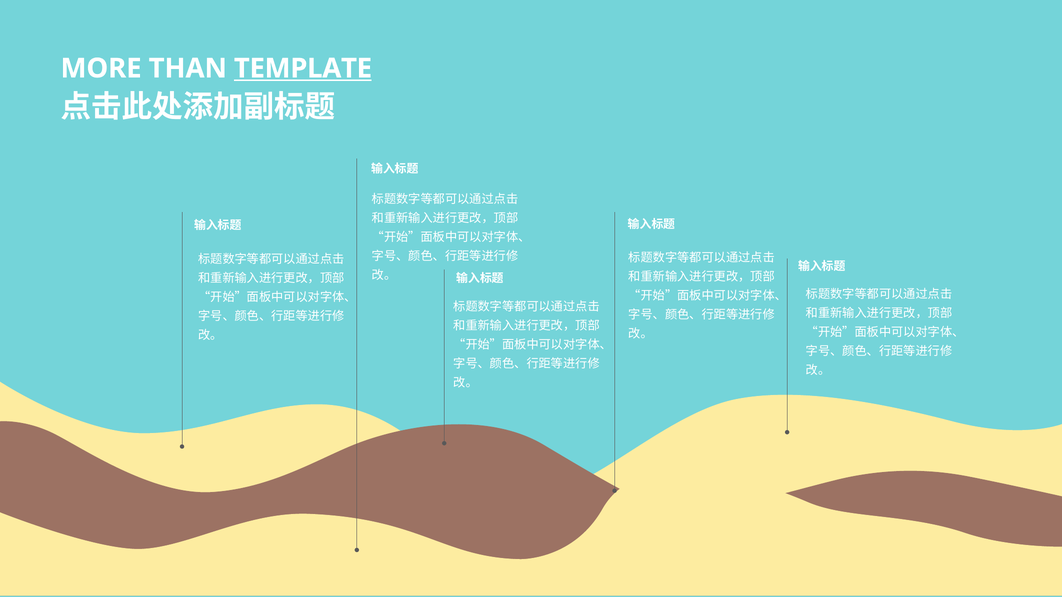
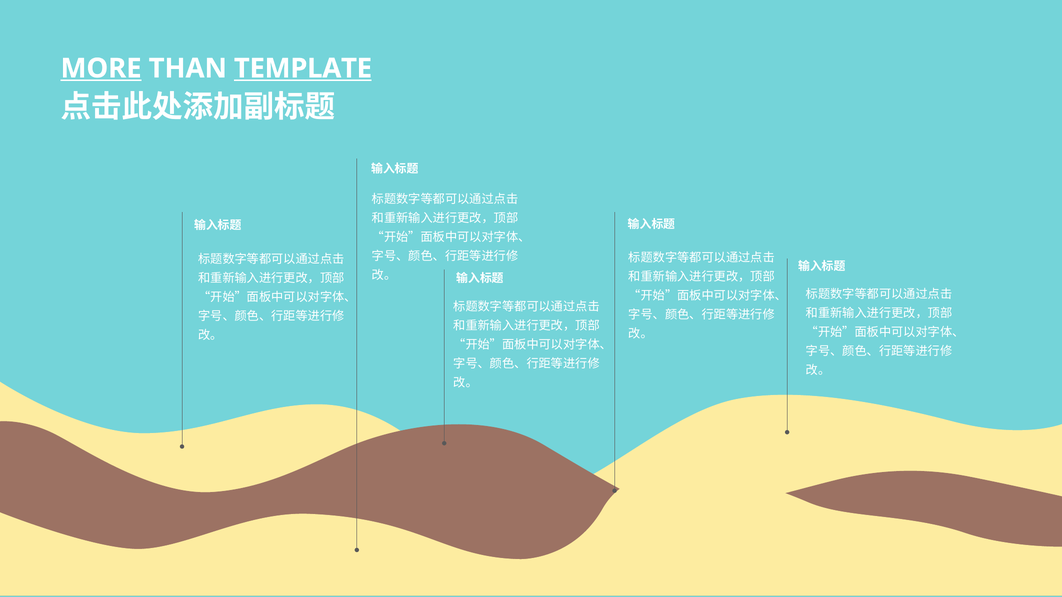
MORE underline: none -> present (101, 68)
